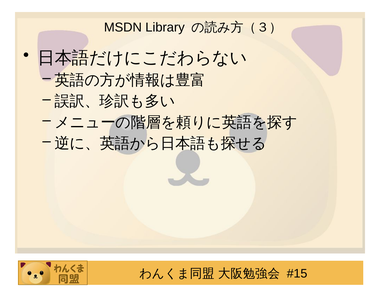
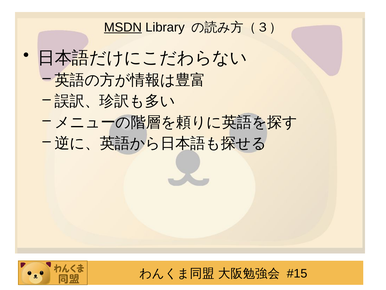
MSDN underline: none -> present (123, 27)
